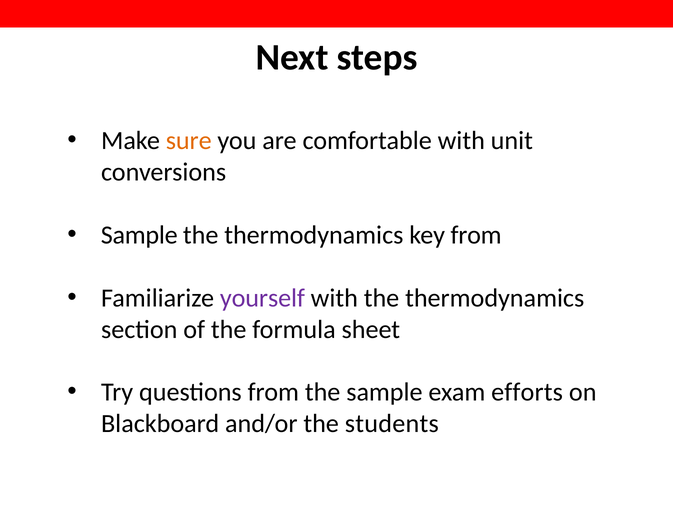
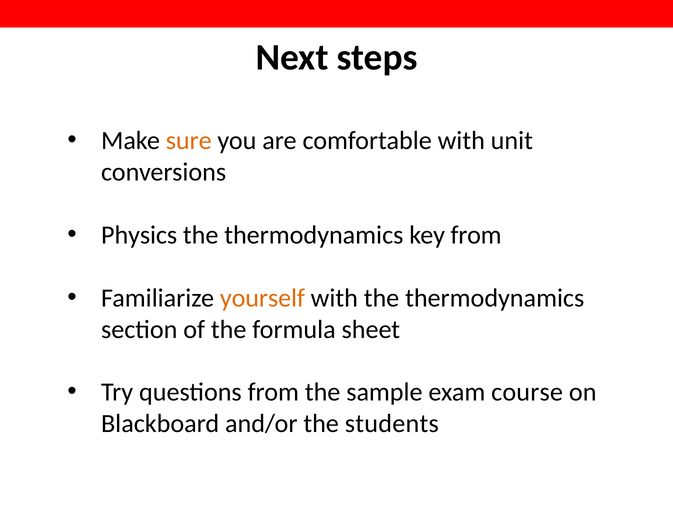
Sample: Sample -> Physics (139, 235)
yourself colour: purple -> orange (262, 298)
efforts: efforts -> course (527, 392)
